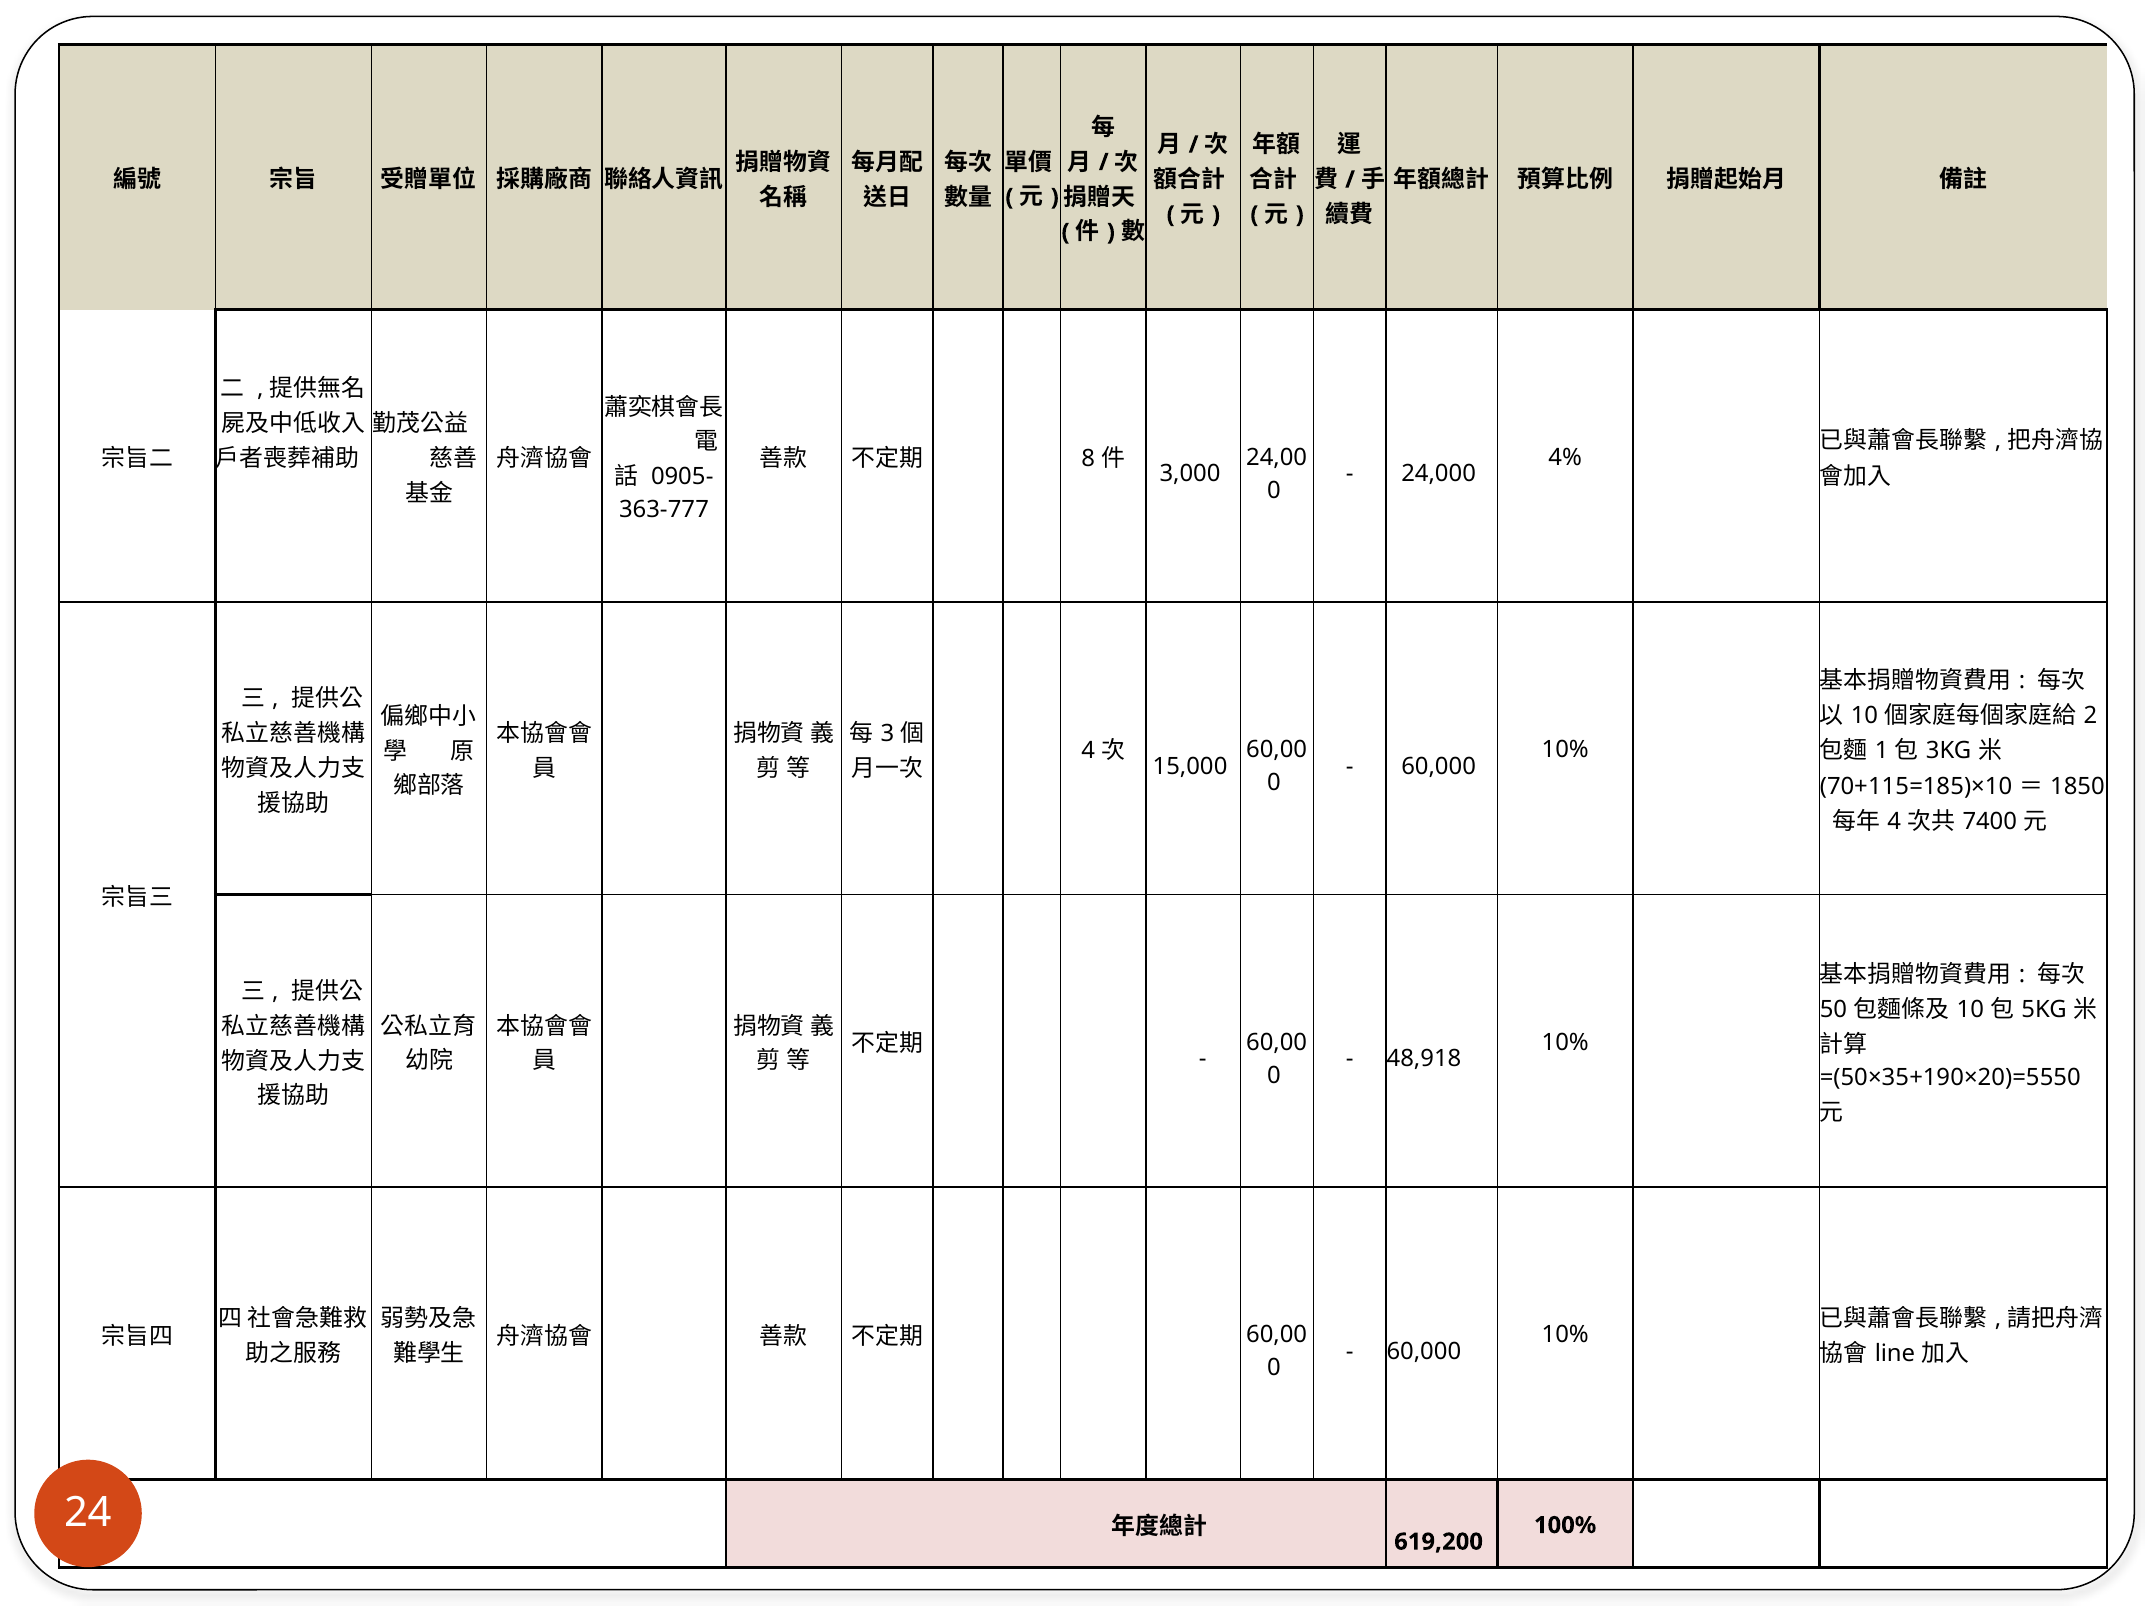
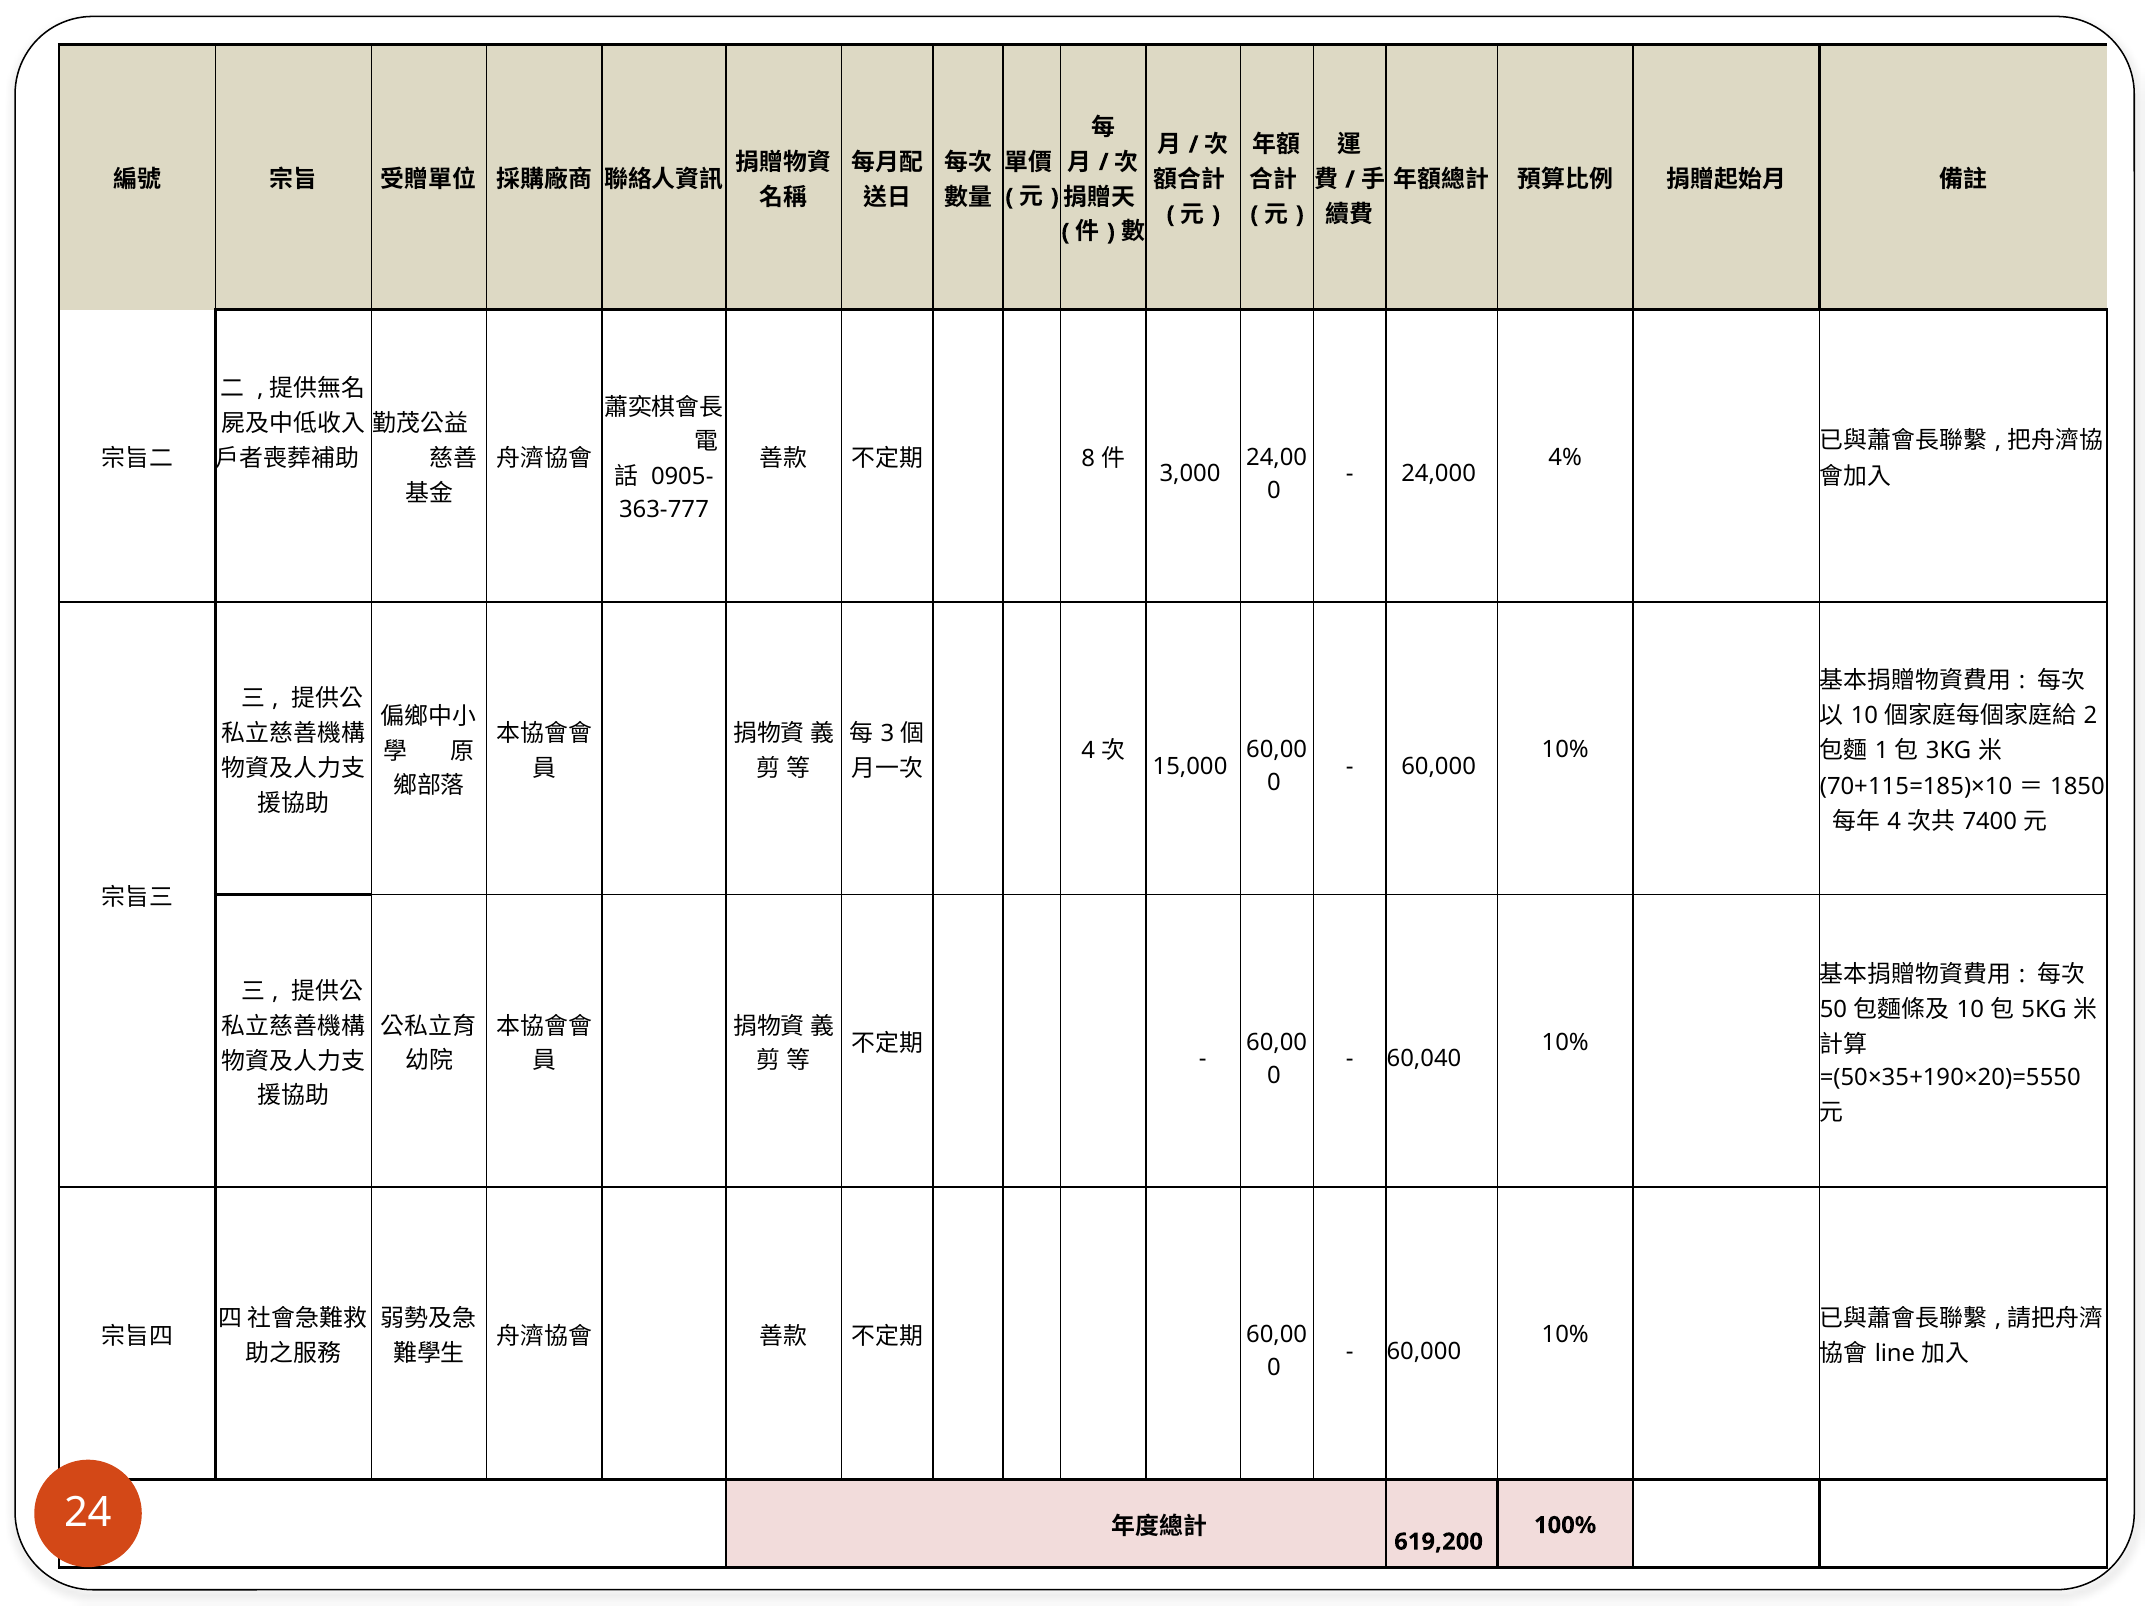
48,918: 48,918 -> 60,040 (1424, 1059)
